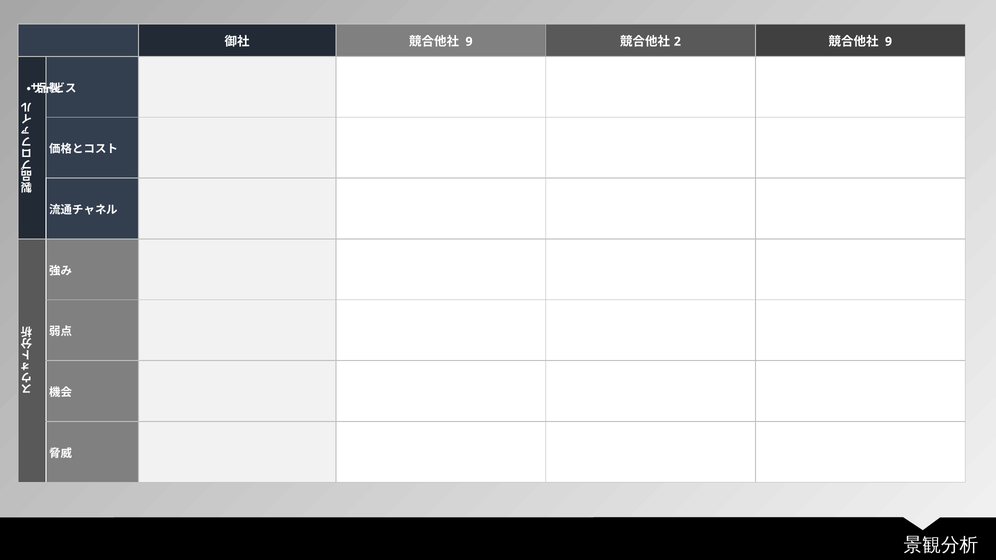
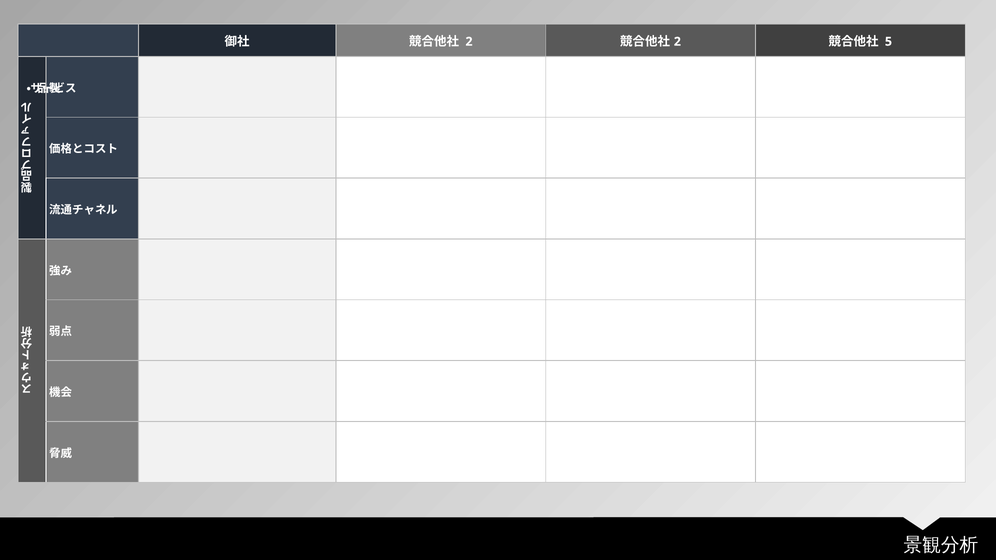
9: 9 -> 2 (469, 42)
9: 9 -> 5 (888, 42)
